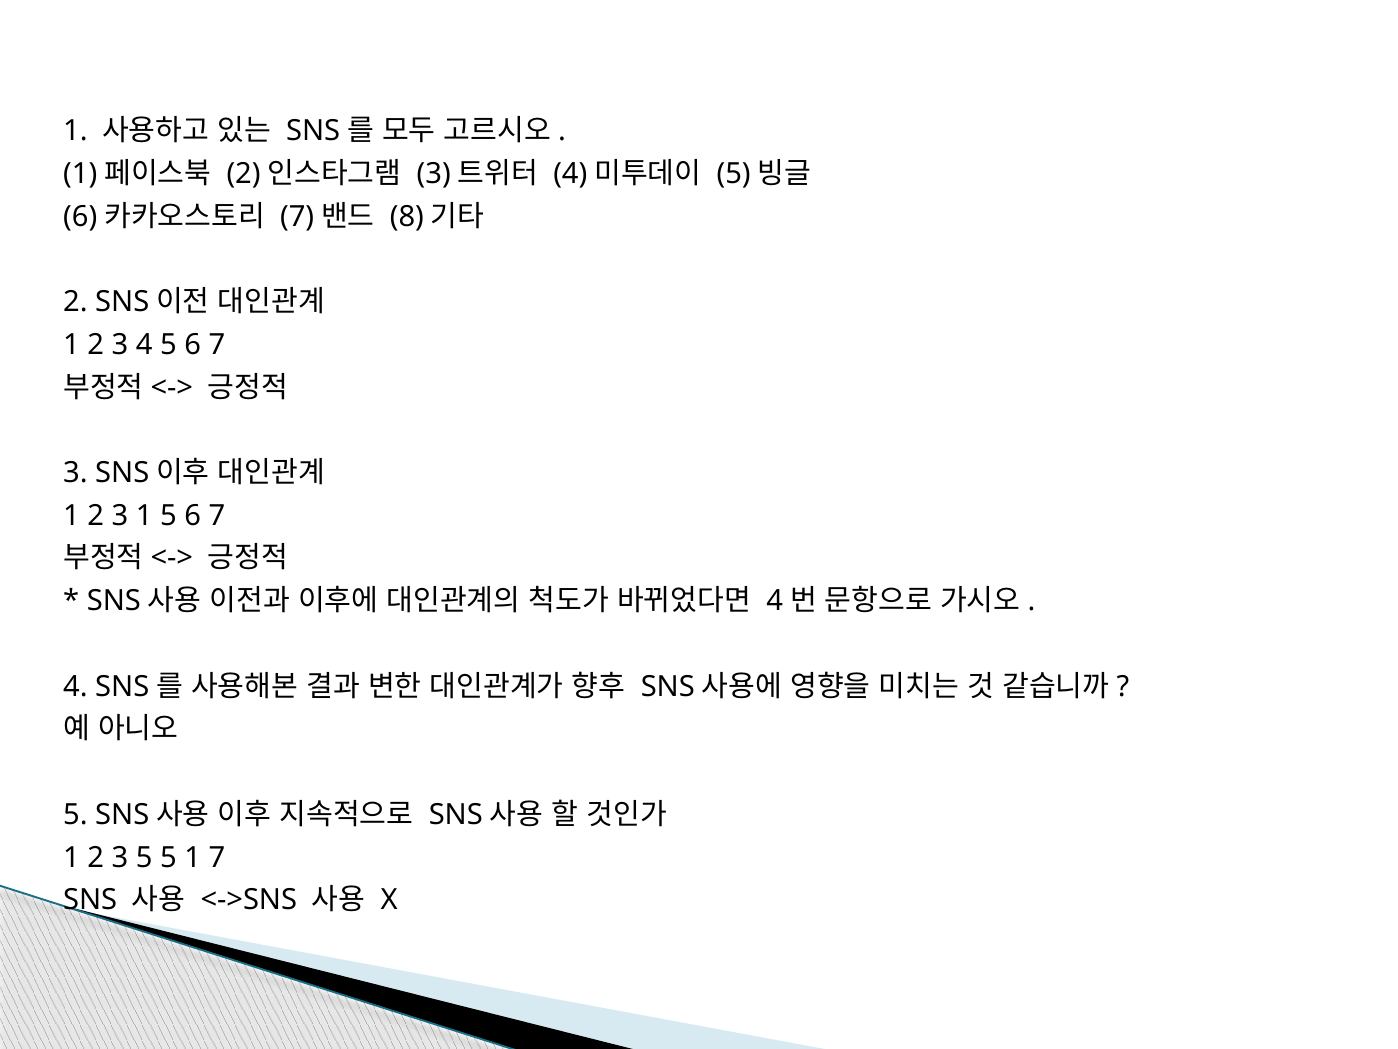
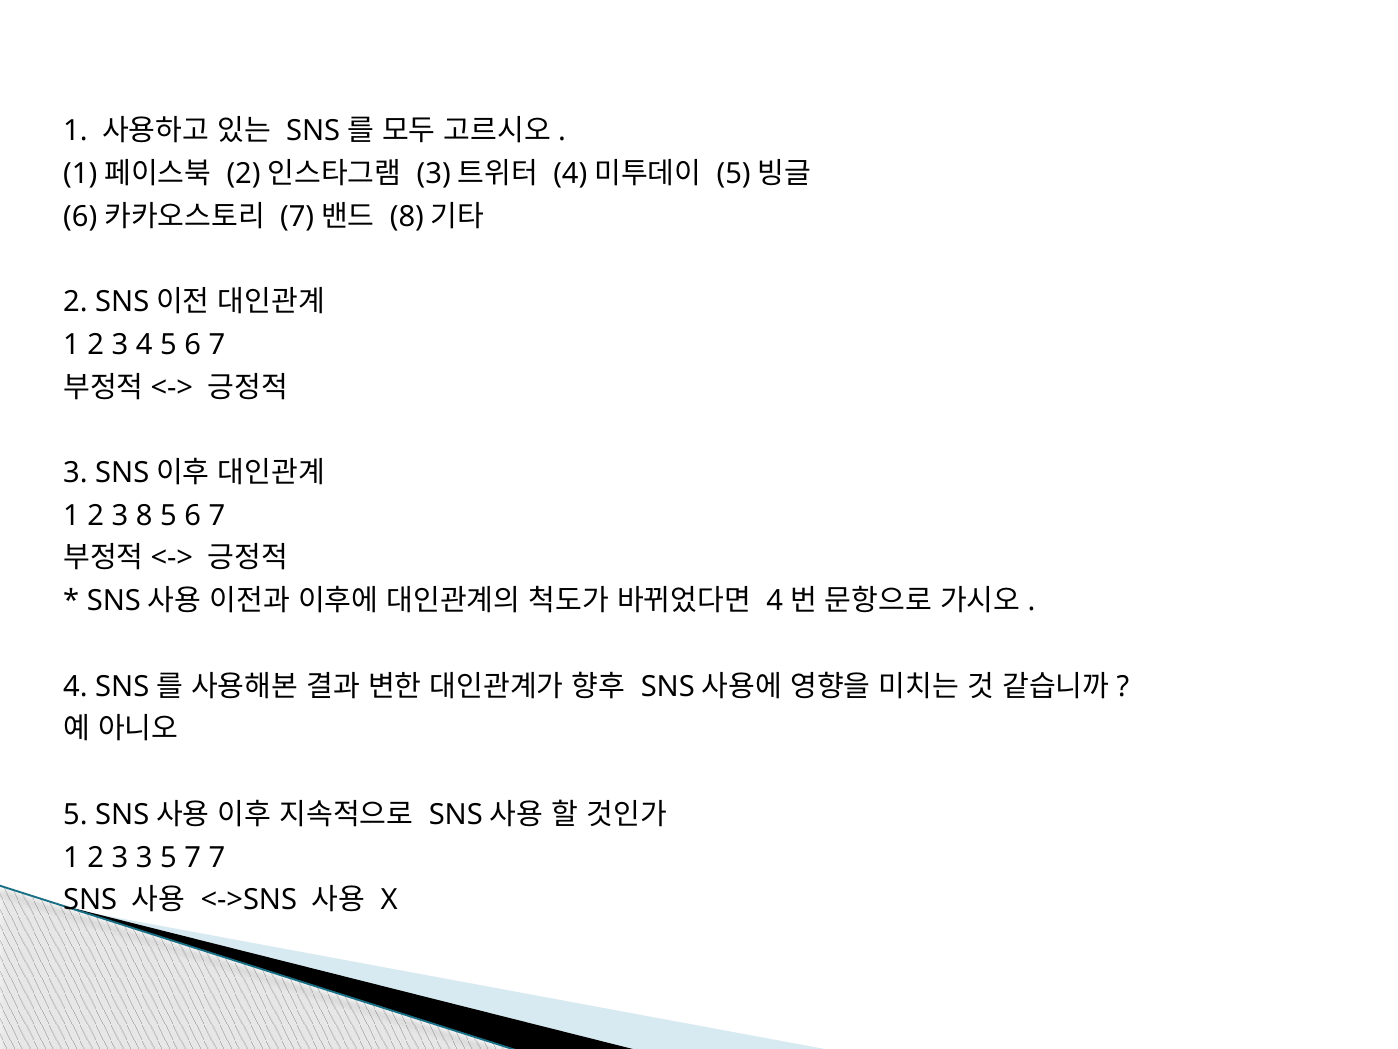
3 1: 1 -> 8 (144, 515)
3 5: 5 -> 3 (144, 857)
5 1: 1 -> 7 (193, 857)
